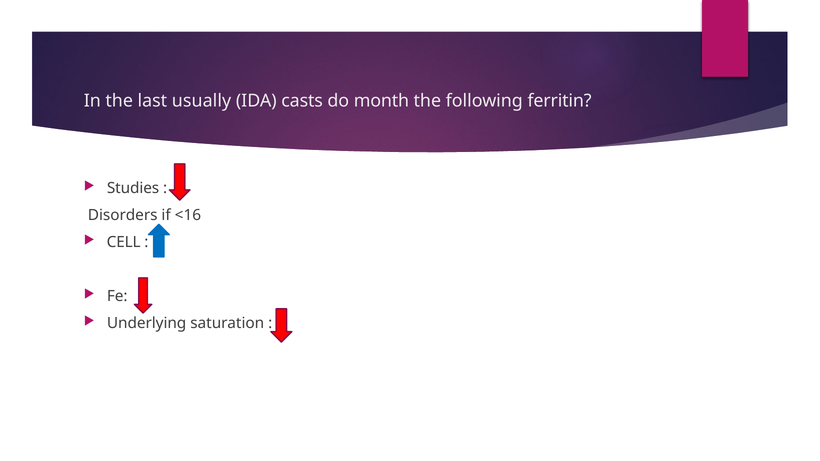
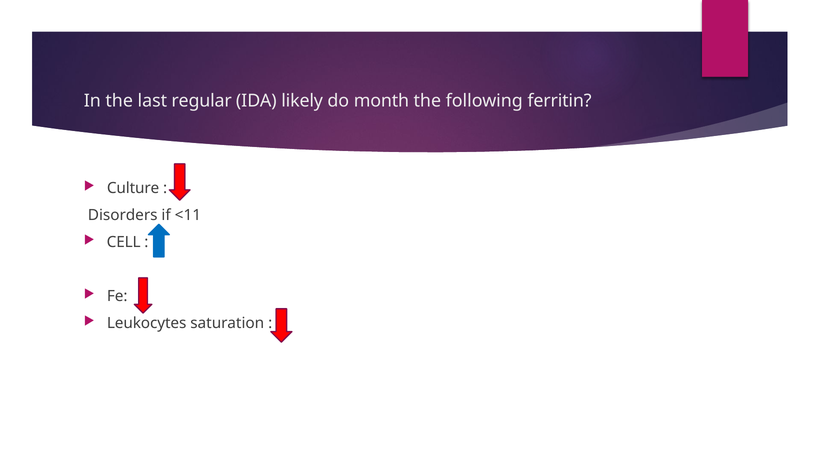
usually: usually -> regular (202, 101)
casts: casts -> likely (302, 101)
Studies: Studies -> Culture (133, 188)
<16: <16 -> <11 (188, 215)
Underlying: Underlying -> Leukocytes (147, 323)
